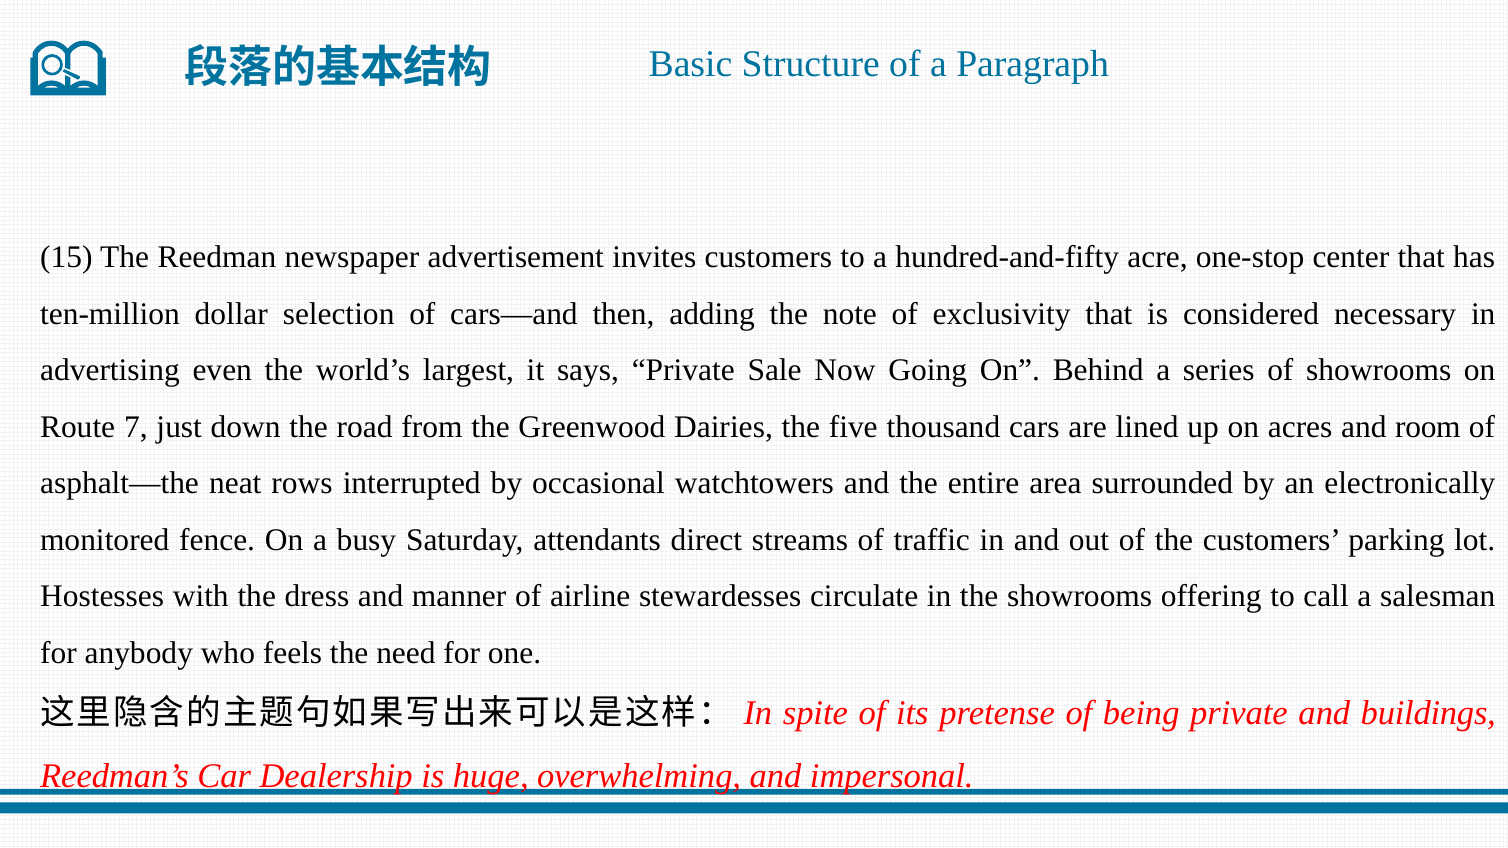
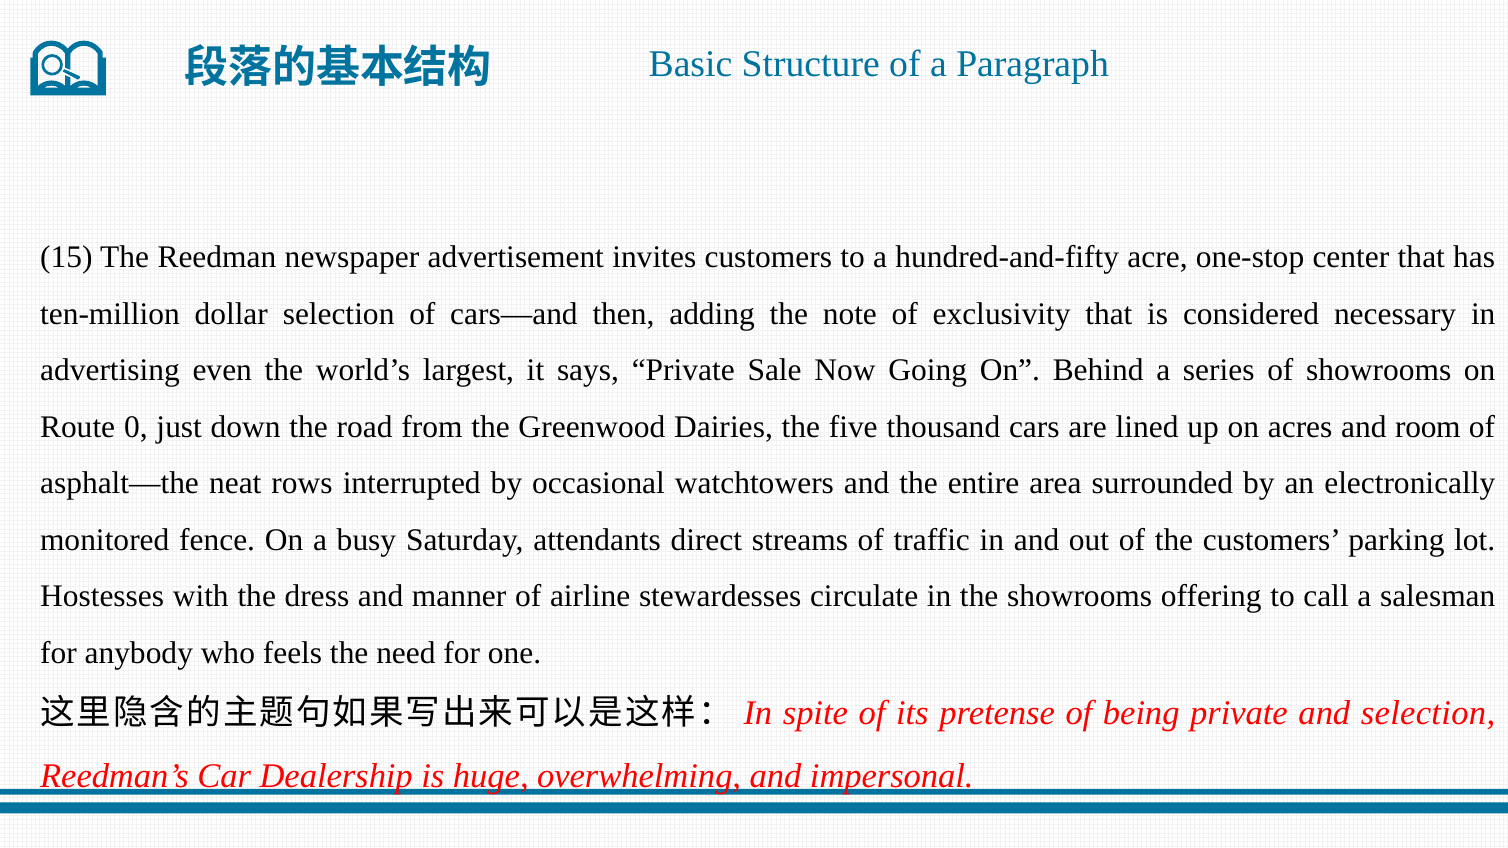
7: 7 -> 0 (136, 427)
and buildings: buildings -> selection (1428, 714)
